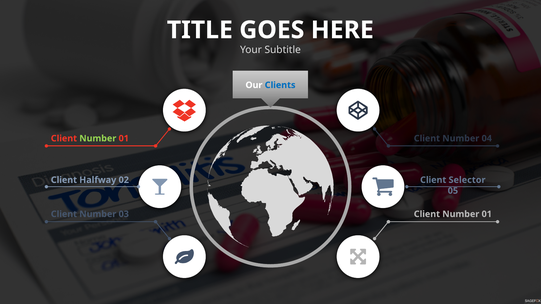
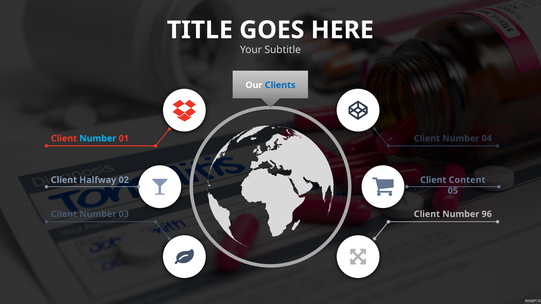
Number colour: light green -> light blue (98, 139)
Selector: Selector -> Content (467, 180)
01: 01 -> 96 (487, 214)
